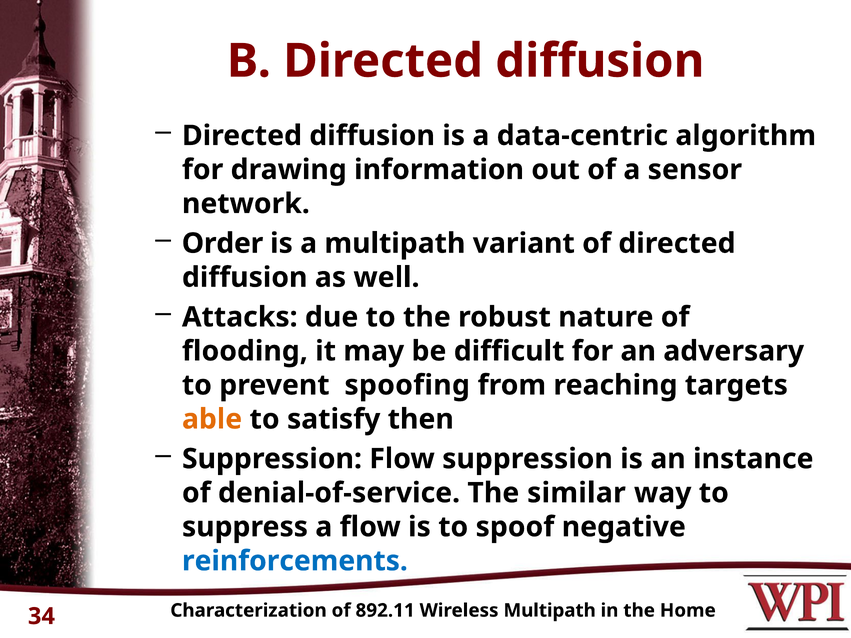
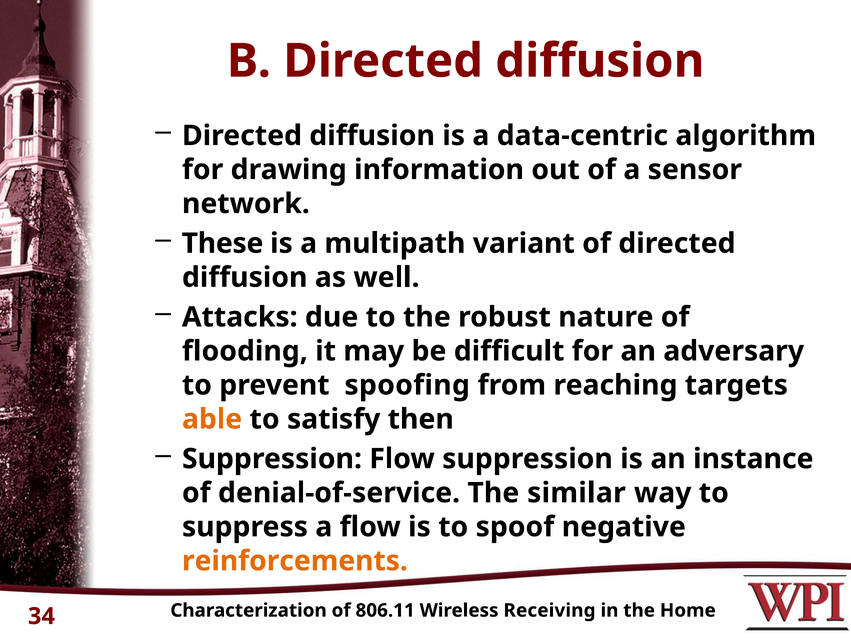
Order: Order -> These (222, 243)
reinforcements colour: blue -> orange (295, 561)
892.11: 892.11 -> 806.11 (385, 611)
Wireless Multipath: Multipath -> Receiving (550, 611)
